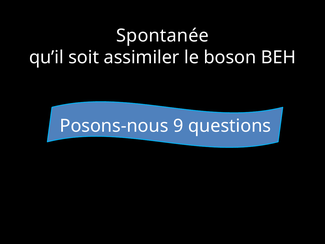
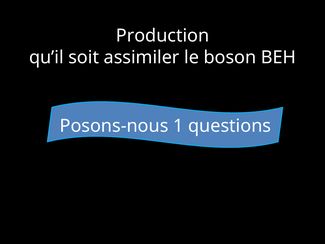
Spontanée: Spontanée -> Production (163, 36)
9: 9 -> 1 (178, 126)
